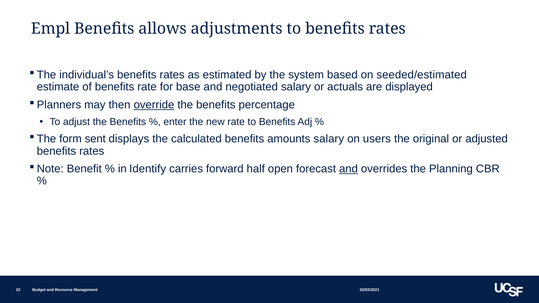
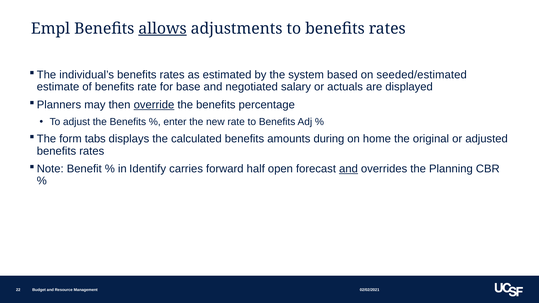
allows underline: none -> present (163, 29)
sent: sent -> tabs (95, 139)
amounts salary: salary -> during (329, 139)
users: users -> home (377, 139)
